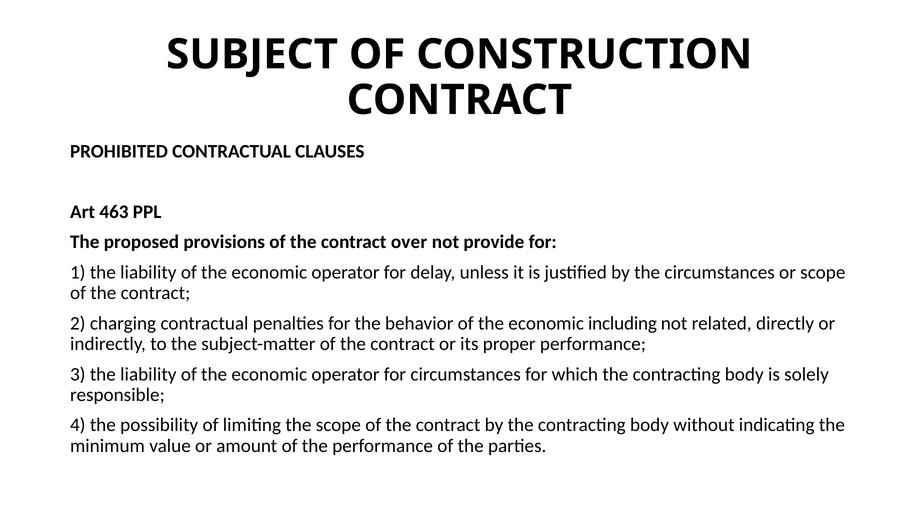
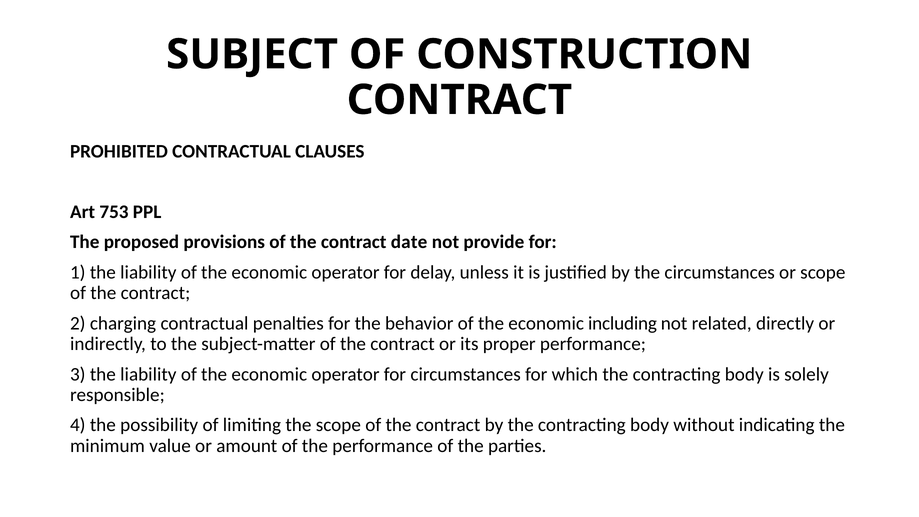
463: 463 -> 753 (114, 212)
over: over -> date (409, 242)
